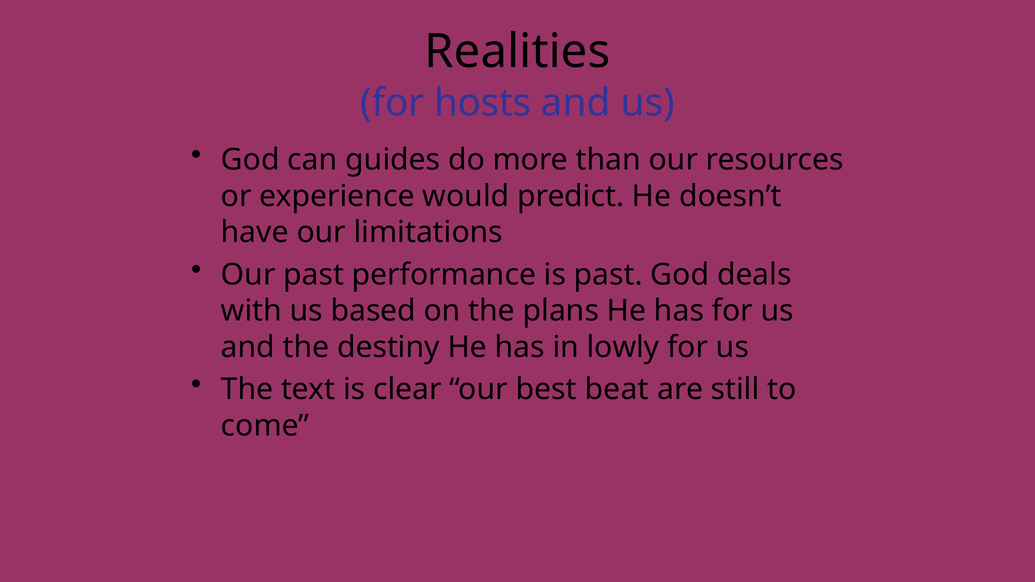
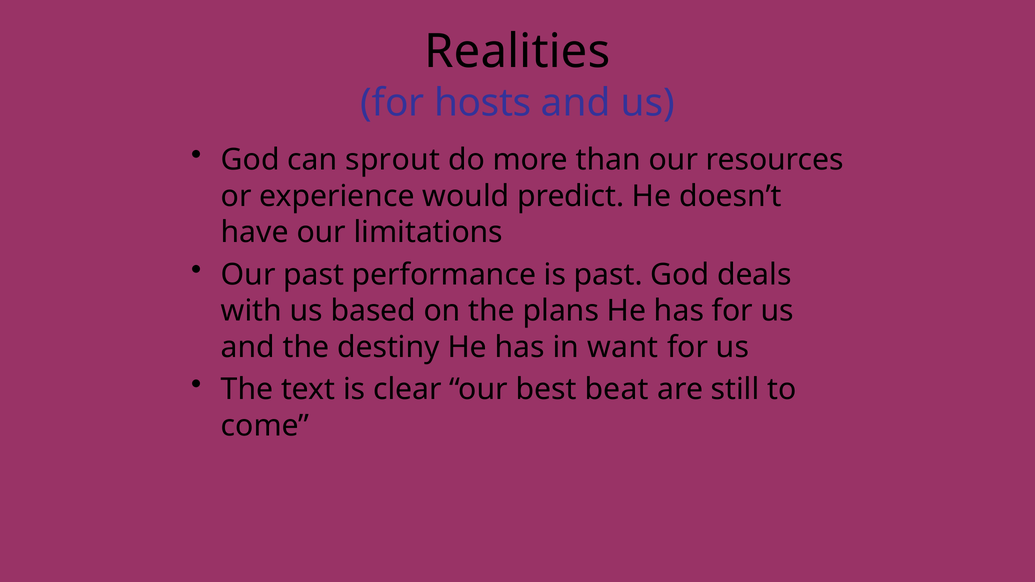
guides: guides -> sprout (393, 160)
lowly: lowly -> want (623, 347)
